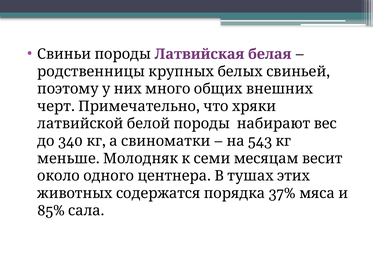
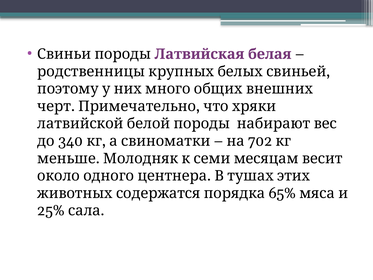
543: 543 -> 702 (260, 141)
37%: 37% -> 65% (282, 193)
85%: 85% -> 25% (51, 210)
